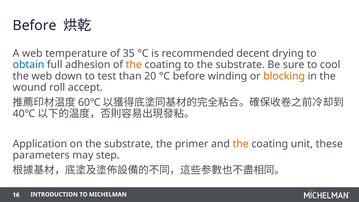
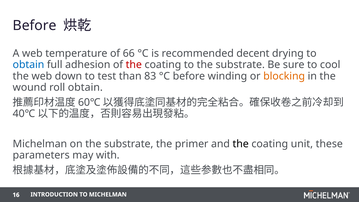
35: 35 -> 66 (129, 53)
the colour: orange -> red (134, 65)
20: 20 -> 83 (150, 76)
roll accept: accept -> obtain (85, 87)
Application: Application -> Michelman (40, 144)
the colour: orange -> black (241, 144)
step: step -> with (108, 155)
